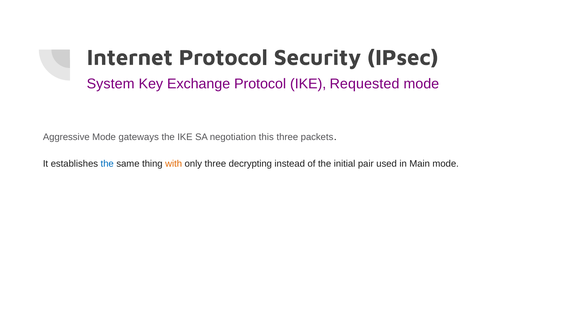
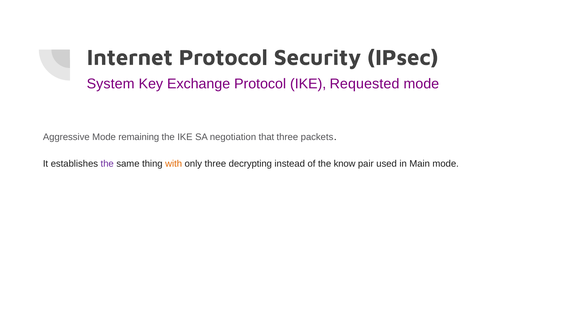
gateways: gateways -> remaining (139, 137)
this: this -> that (266, 137)
the colour: blue -> purple (107, 164)
initial: initial -> know (345, 164)
